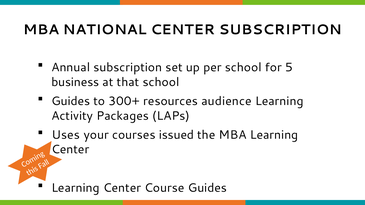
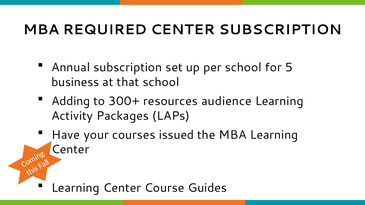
NATIONAL: NATIONAL -> REQUIRED (105, 30)
Guides: Guides -> Adding (71, 101)
Uses: Uses -> Have (66, 135)
